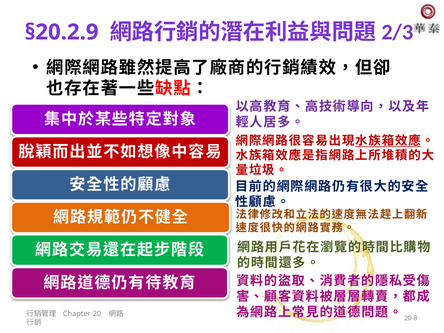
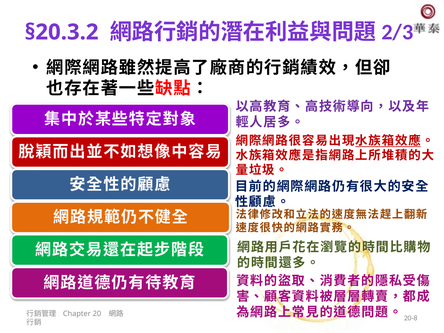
§20.2.9: §20.2.9 -> §20.3.2 (62, 32)
